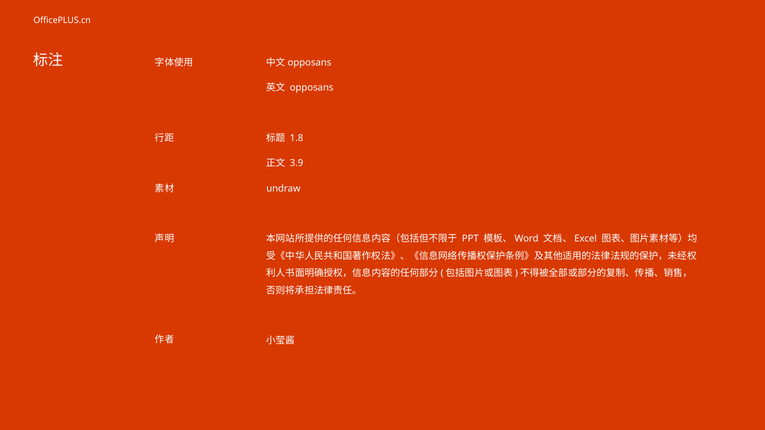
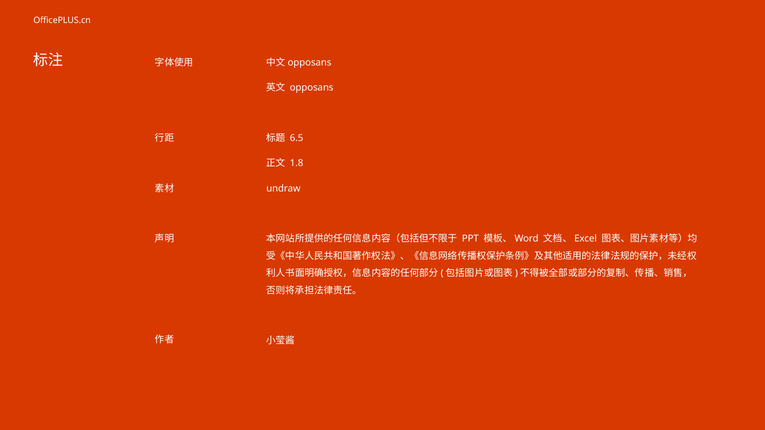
1.8: 1.8 -> 6.5 (297, 138)
3.9: 3.9 -> 1.8 (297, 163)
